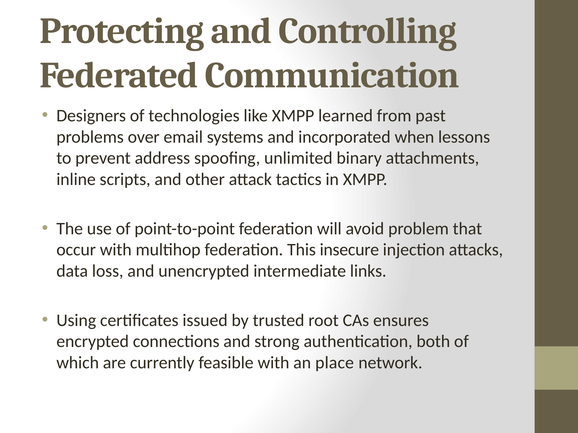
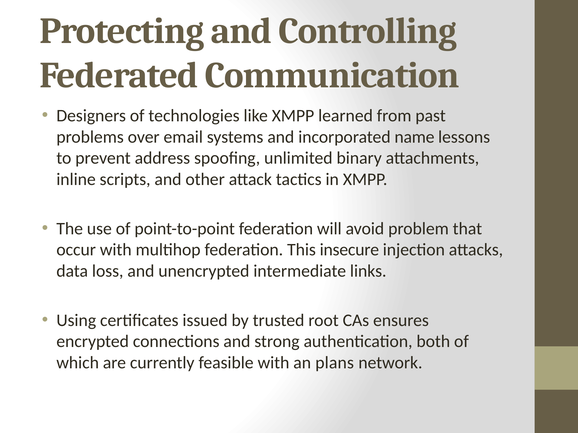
when: when -> name (414, 137)
place: place -> plans (335, 363)
